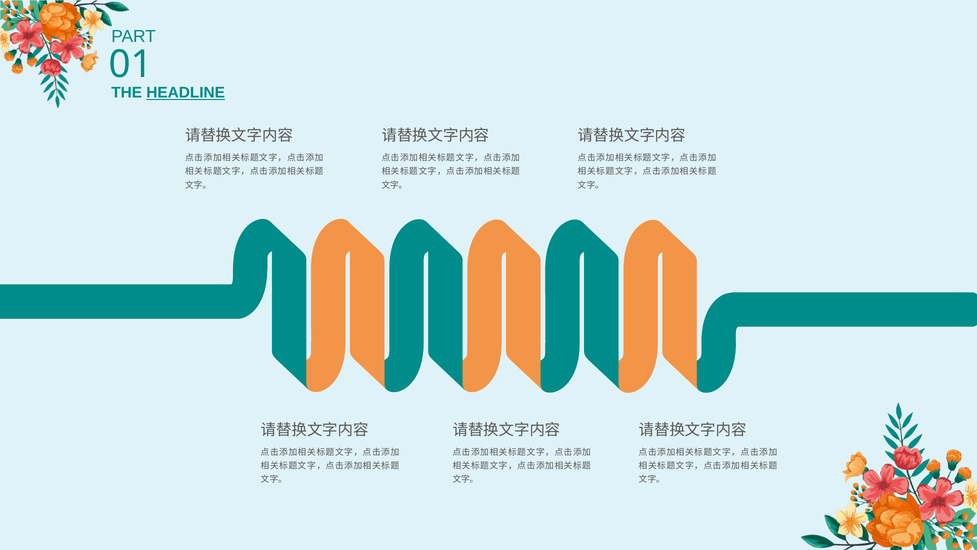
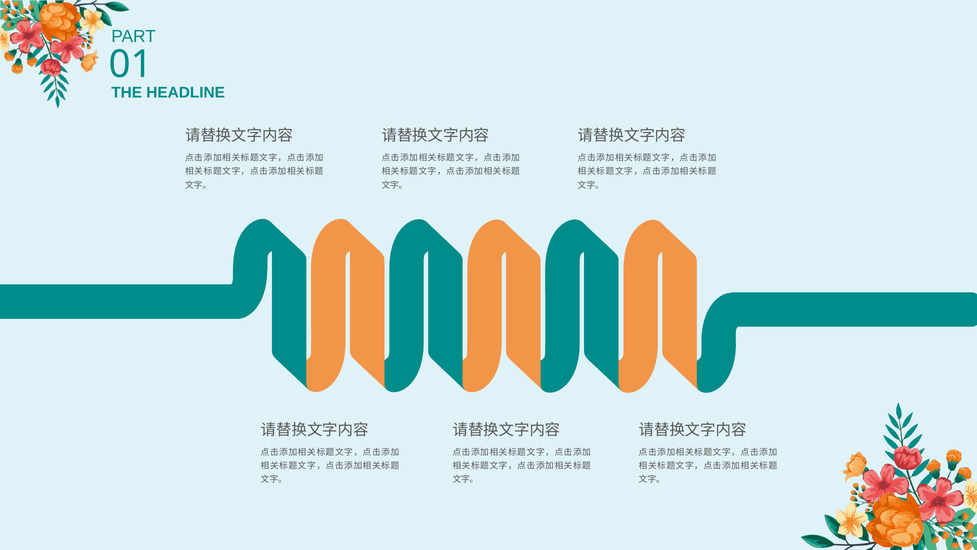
HEADLINE underline: present -> none (186, 93)
